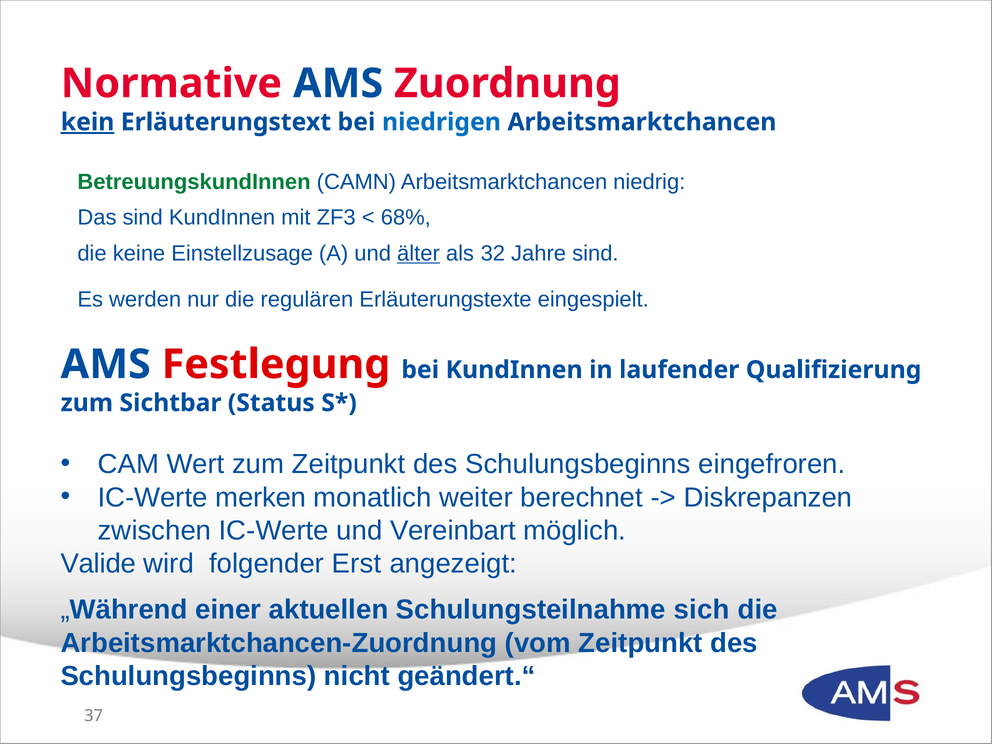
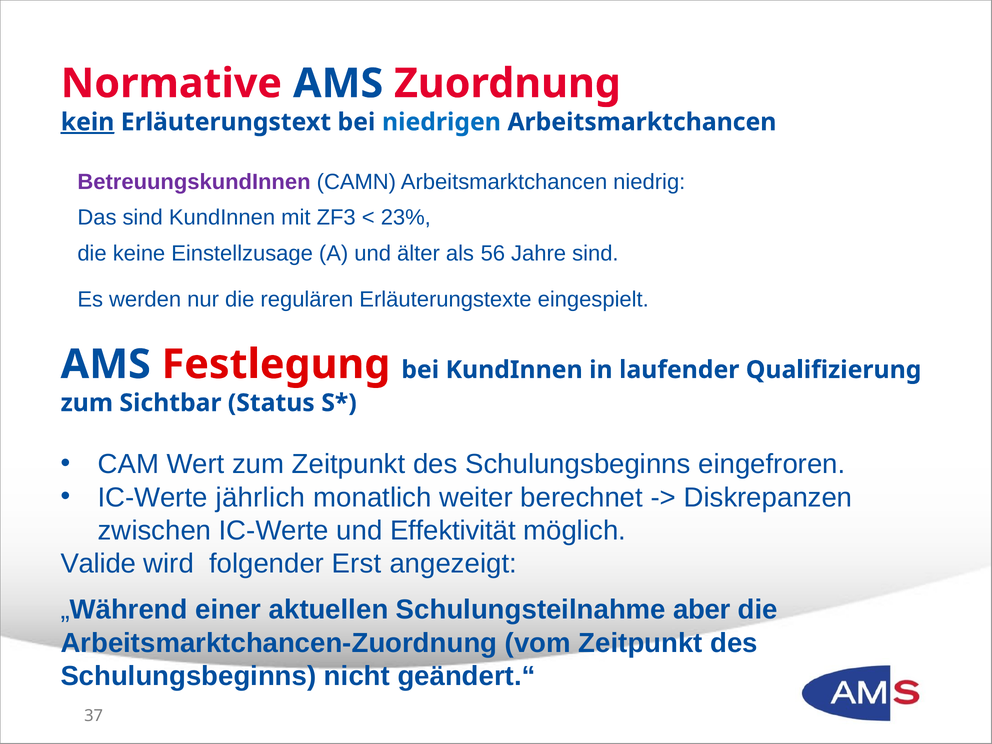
BetreuungskundInnen colour: green -> purple (194, 182)
68%: 68% -> 23% (406, 218)
älter underline: present -> none (419, 254)
32: 32 -> 56 (493, 254)
merken: merken -> jährlich (260, 497)
Vereinbart: Vereinbart -> Effektivität (453, 530)
sich: sich -> aber (702, 610)
